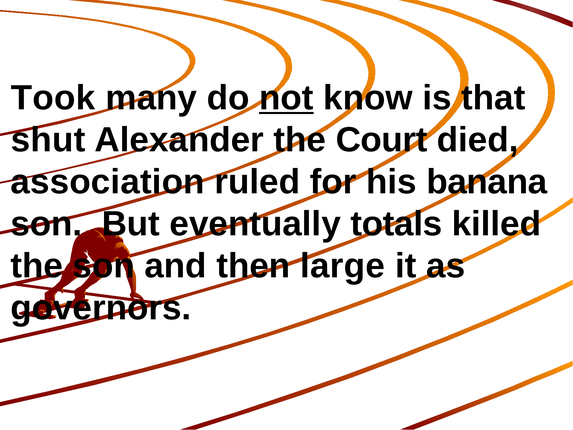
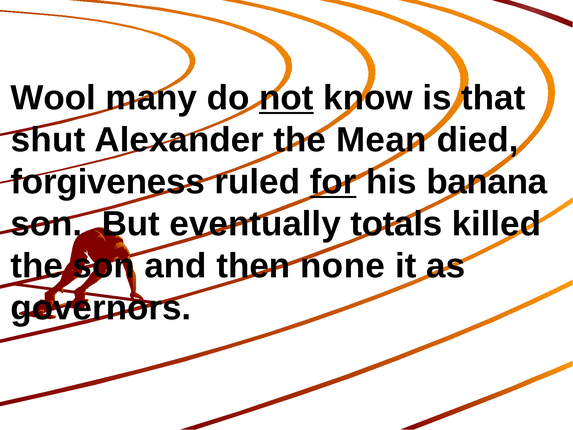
Took: Took -> Wool (53, 98)
Court: Court -> Mean (381, 140)
association: association -> forgiveness (108, 182)
for underline: none -> present (333, 182)
large: large -> none (343, 266)
